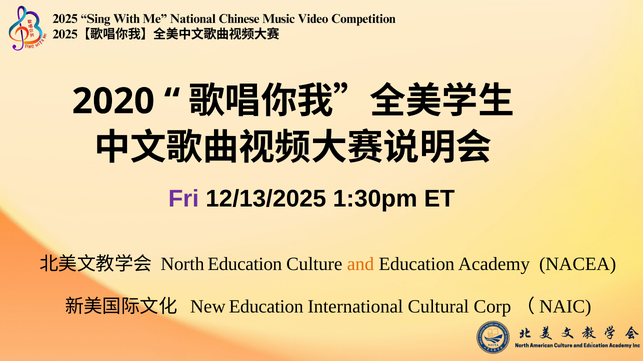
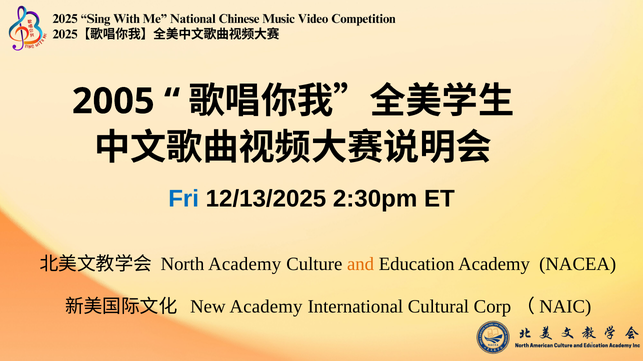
2020: 2020 -> 2005 (113, 101)
Fri colour: purple -> blue (184, 199)
1:30pm: 1:30pm -> 2:30pm (375, 199)
North Education: Education -> Academy (245, 265)
New Education: Education -> Academy (266, 307)
